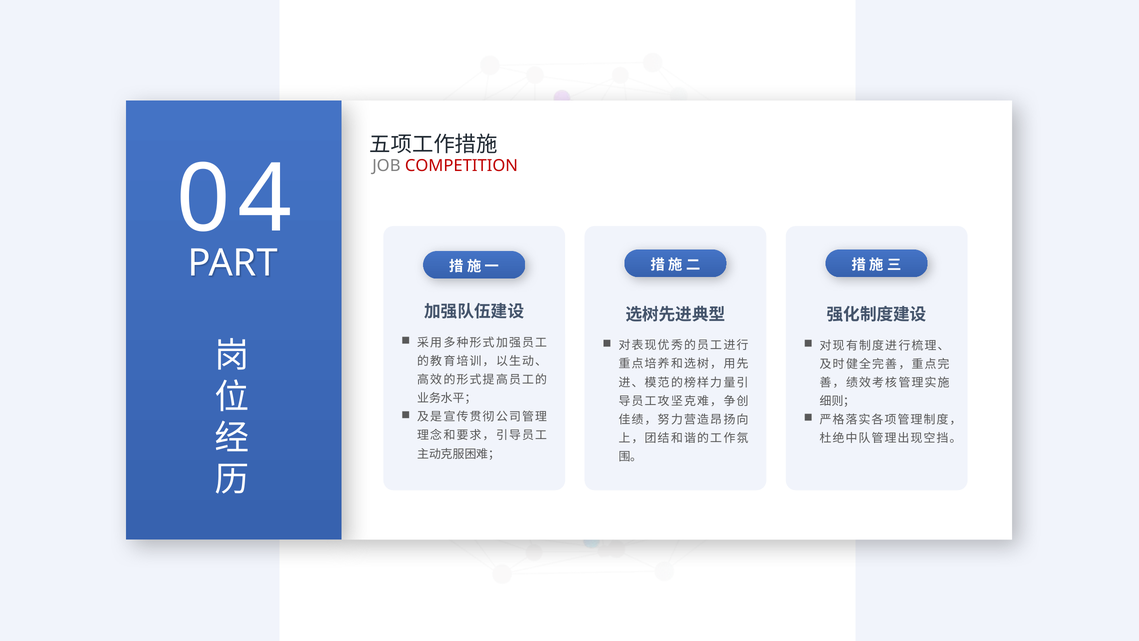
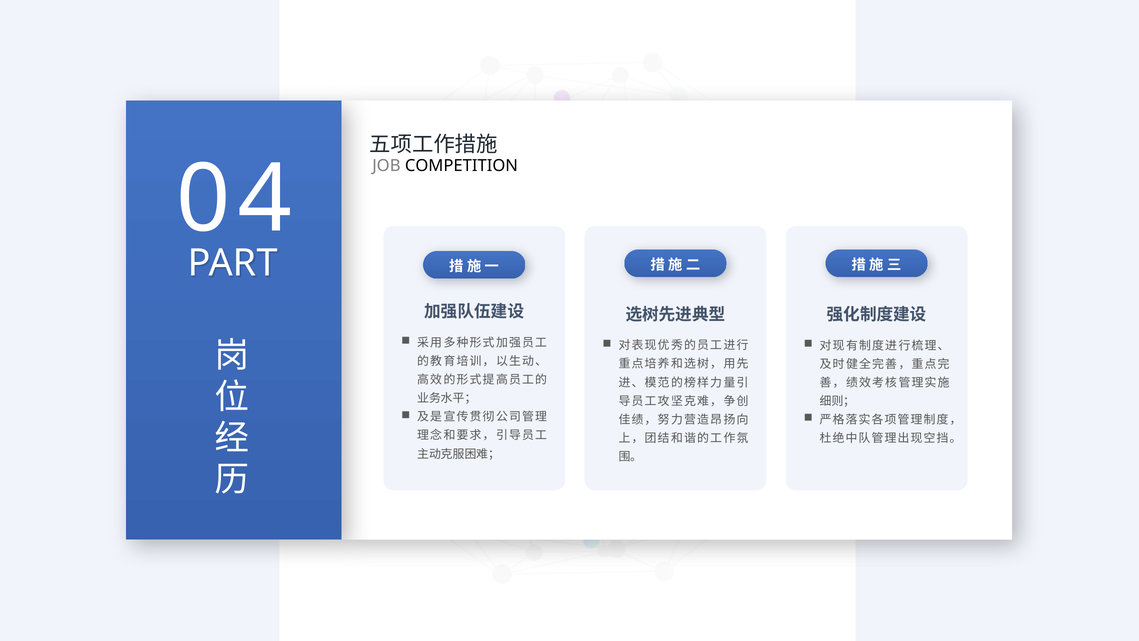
COMPETITION colour: red -> black (461, 166)
